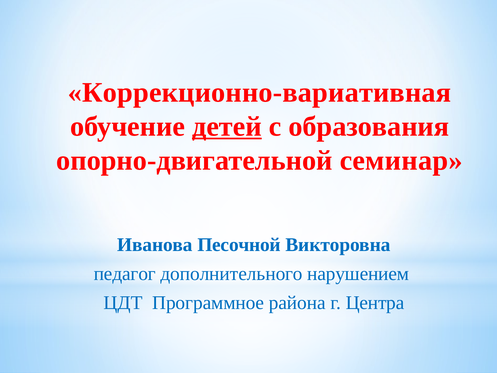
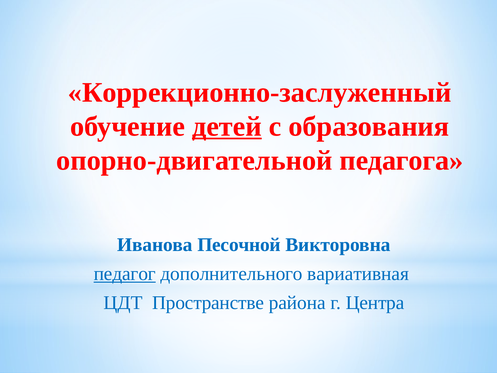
Коррекционно-вариативная: Коррекционно-вариативная -> Коррекционно-заслуженный (260, 92)
семинар: семинар -> педагога (401, 160)
педагог underline: none -> present (125, 274)
нарушением: нарушением -> вариативная (358, 274)
Программное: Программное -> Пространстве (208, 303)
